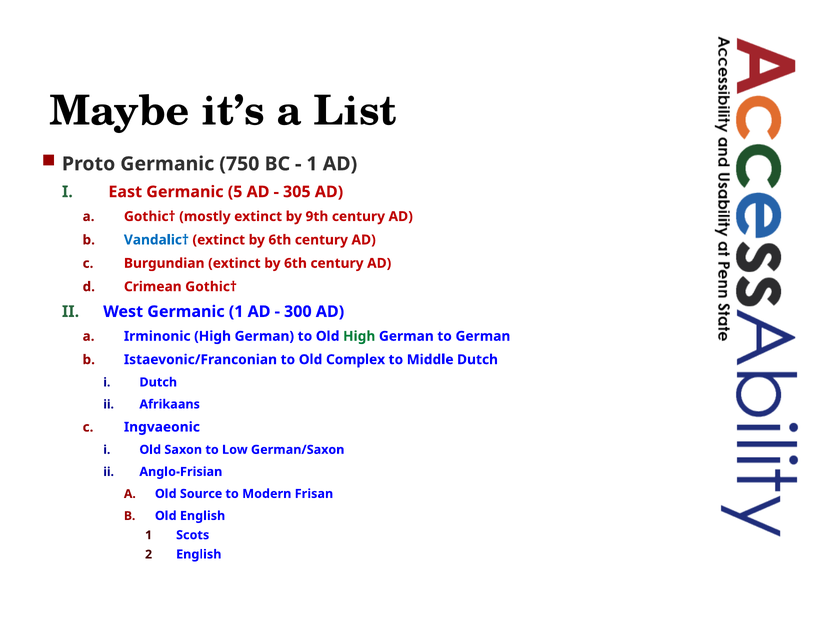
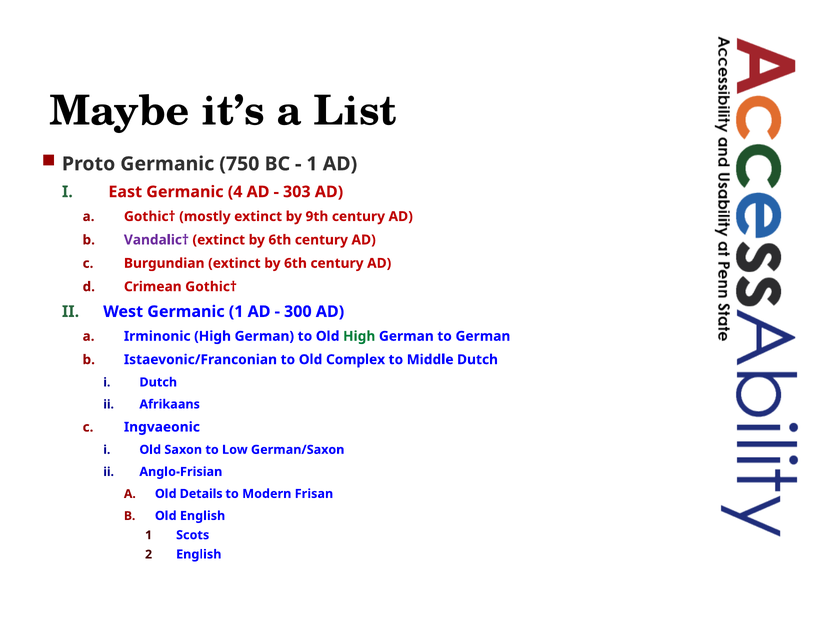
5: 5 -> 4 (235, 192)
305: 305 -> 303 (297, 192)
Vandalic† colour: blue -> purple (156, 240)
Source: Source -> Details (201, 494)
